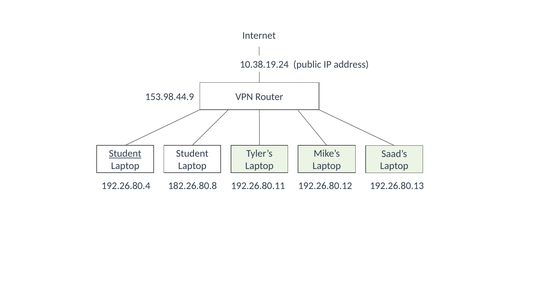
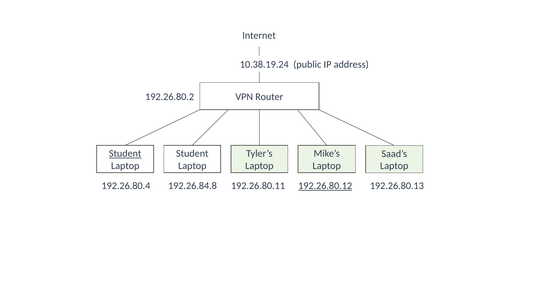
153.98.44.9: 153.98.44.9 -> 192.26.80.2 (170, 97)
182.26.80.8: 182.26.80.8 -> 192.26.84.8 (192, 186)
192.26.80.12 underline: none -> present (325, 186)
